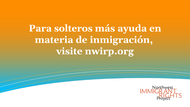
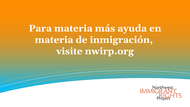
Para solteros: solteros -> materia (73, 28)
